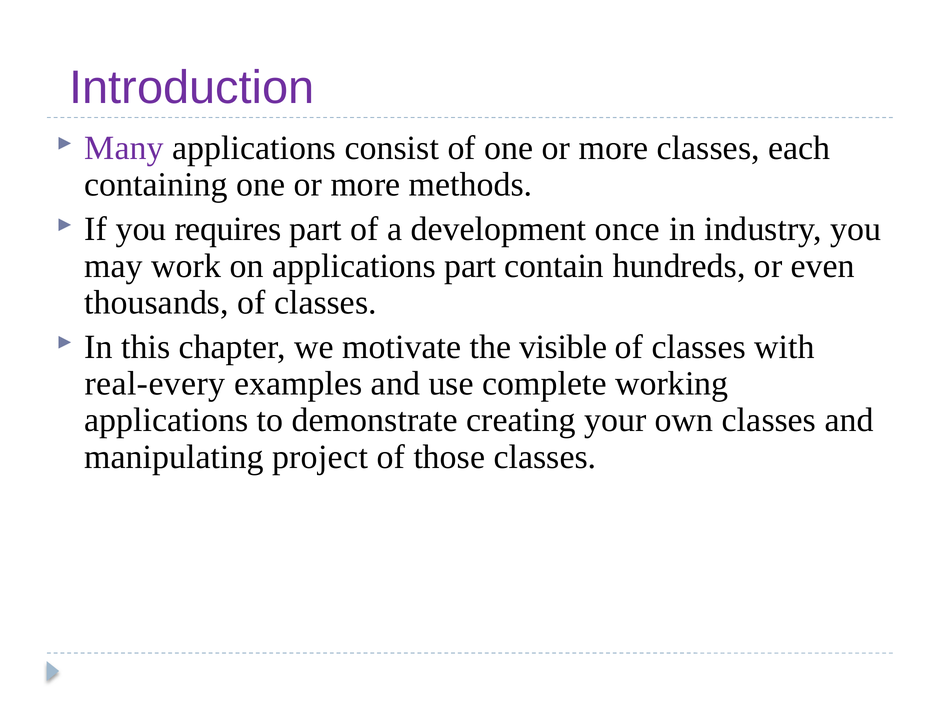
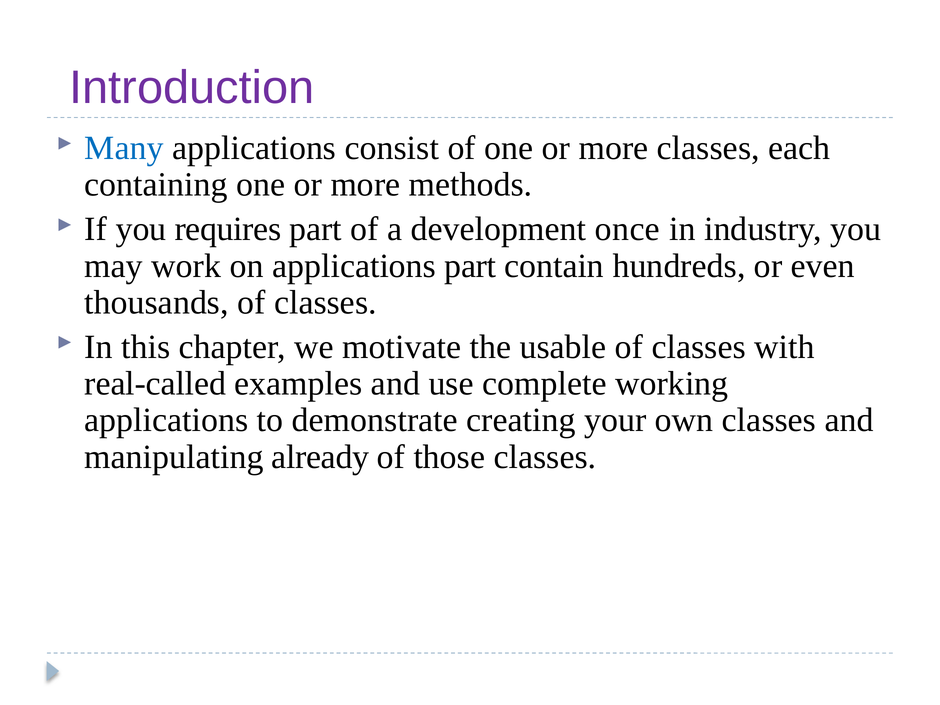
Many colour: purple -> blue (124, 148)
visible: visible -> usable (563, 347)
real-every: real-every -> real-called (155, 384)
project: project -> already (320, 457)
